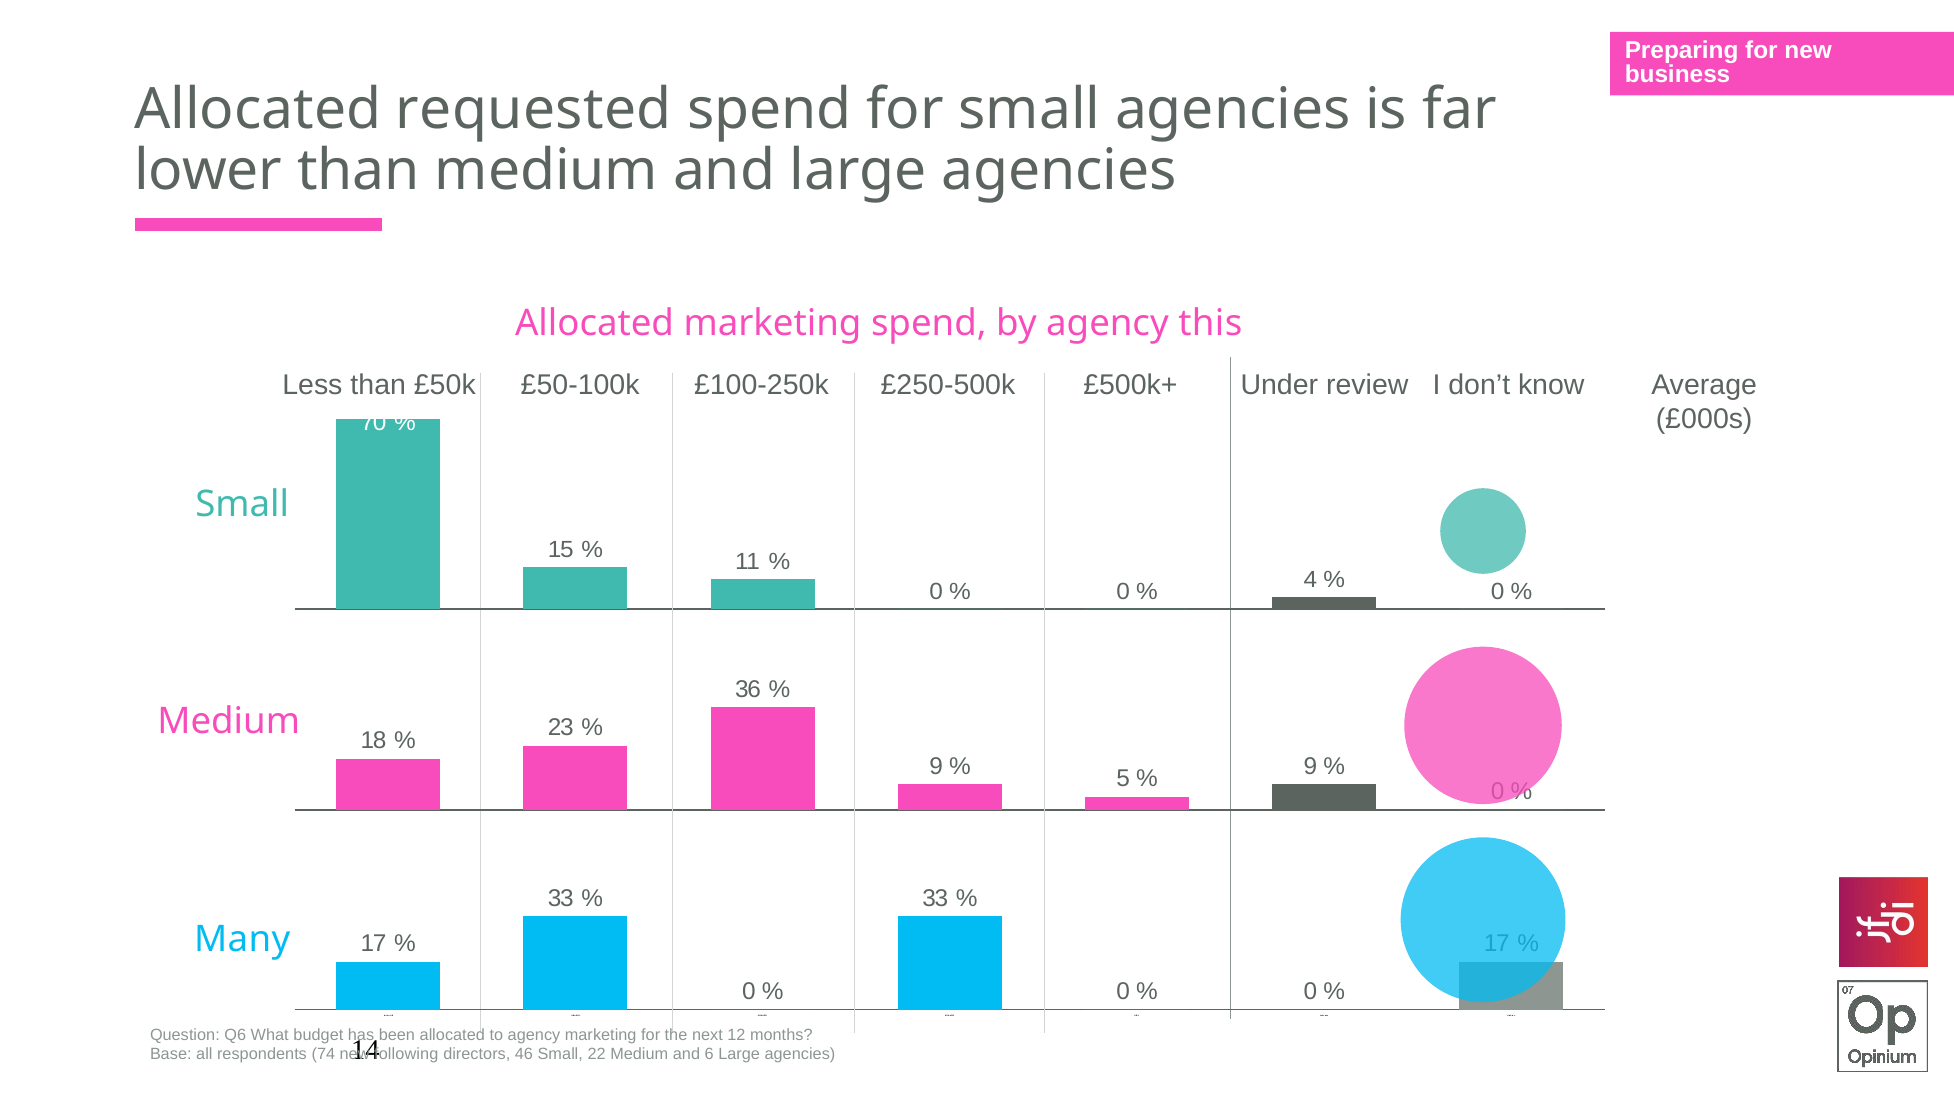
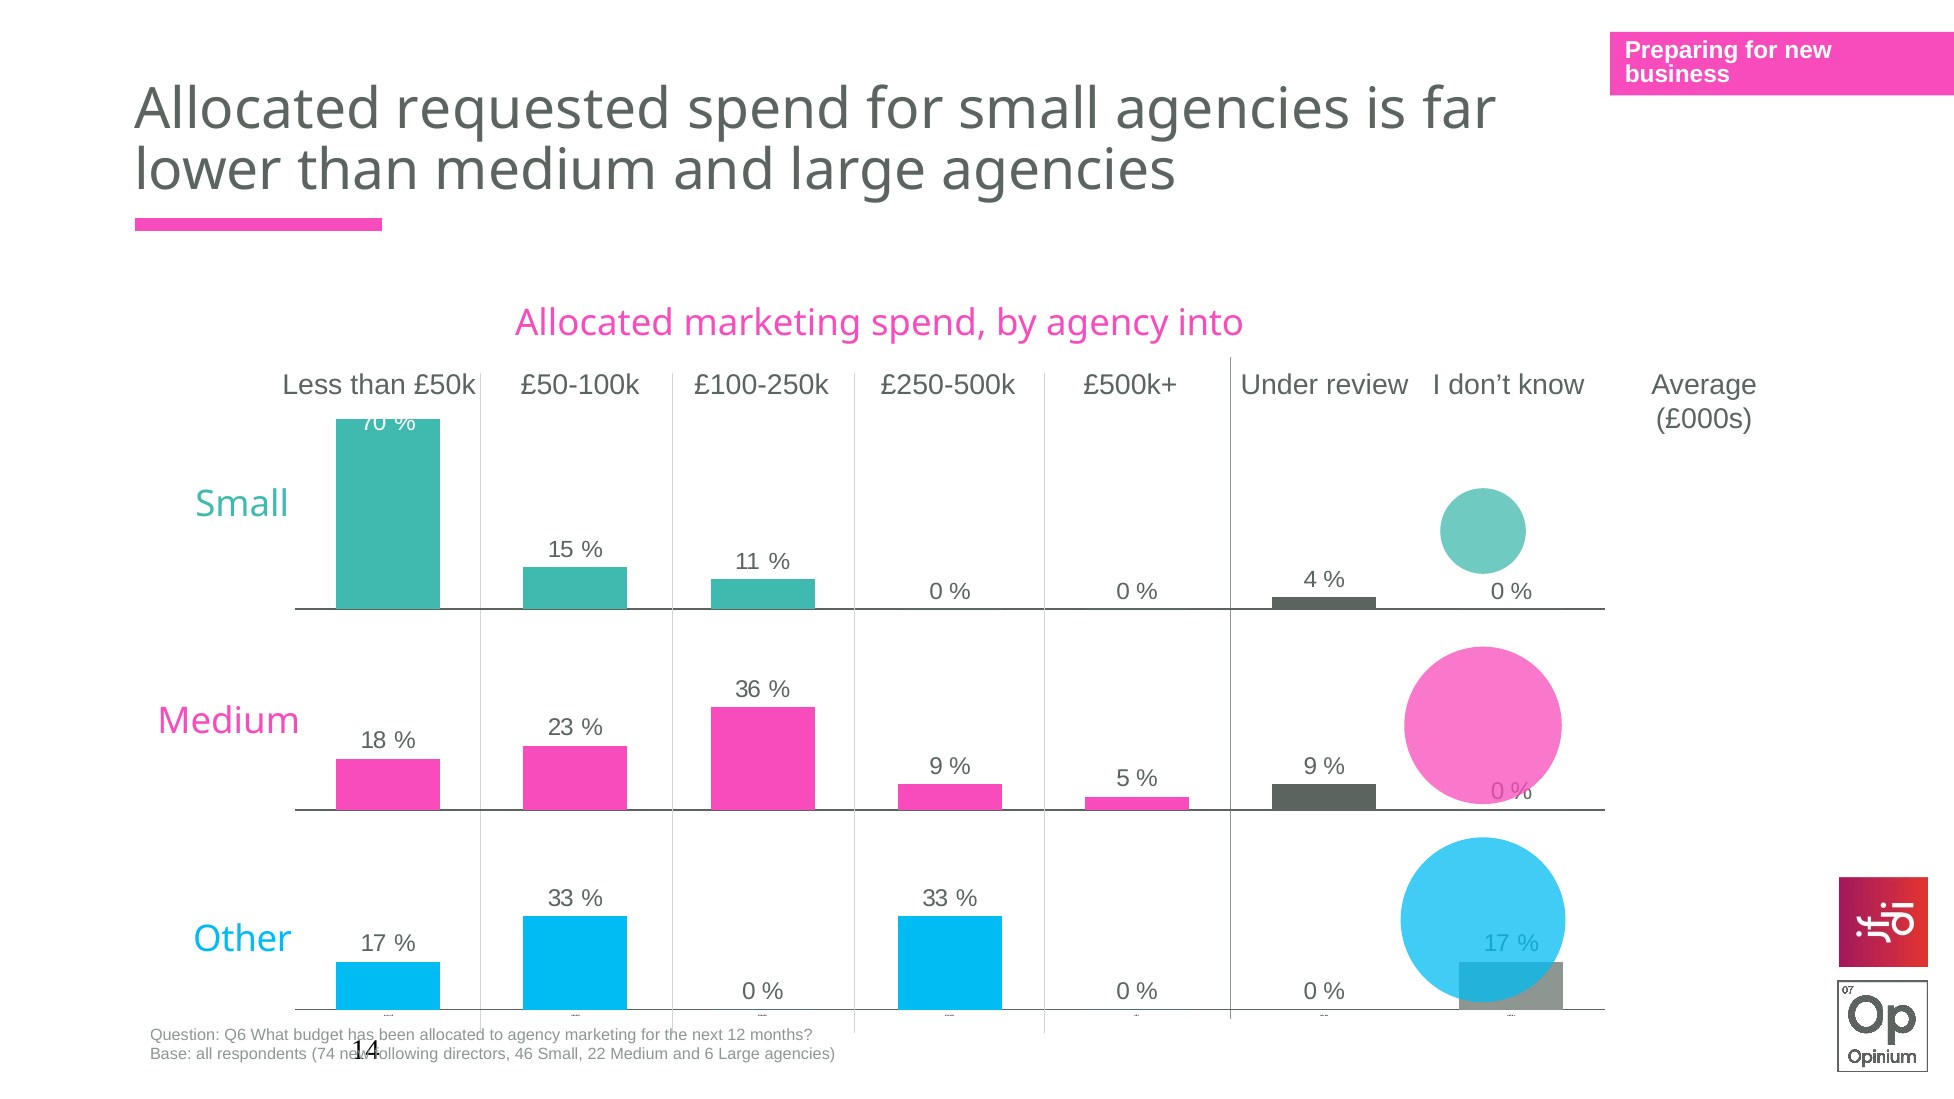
this: this -> into (1211, 323)
Many: Many -> Other (243, 940)
